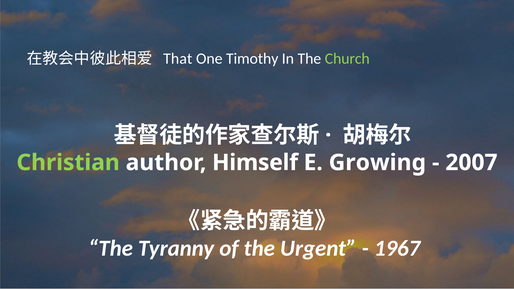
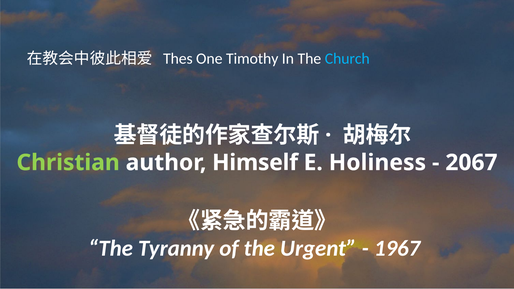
That: That -> Thes (178, 59)
Church colour: light green -> light blue (347, 59)
Growing: Growing -> Holiness (377, 163)
2007: 2007 -> 2067 (471, 163)
